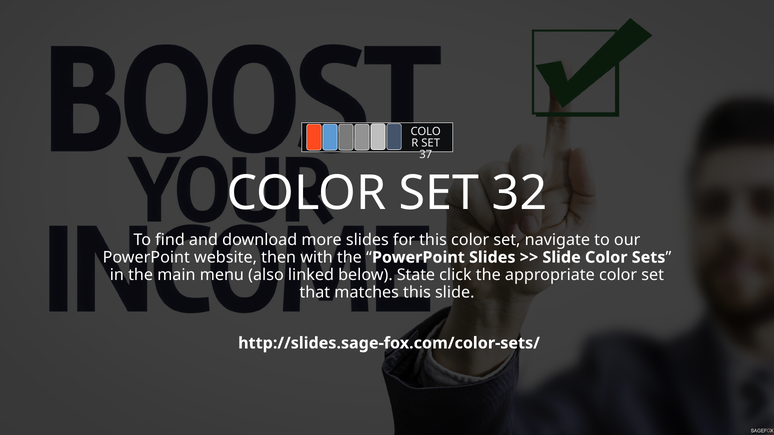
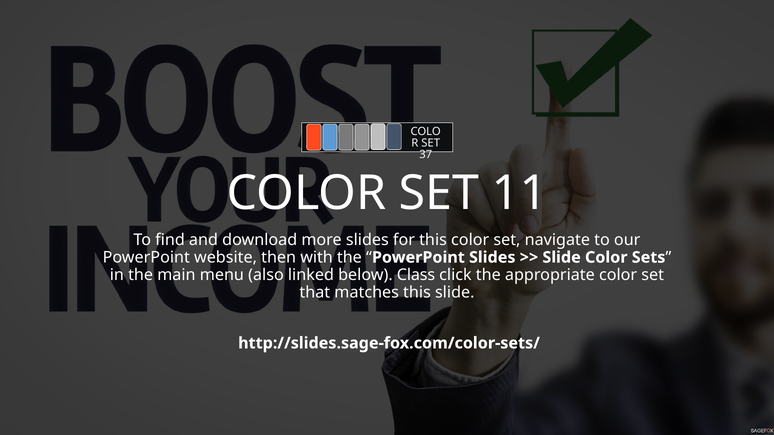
32: 32 -> 11 (520, 193)
State: State -> Class (416, 275)
